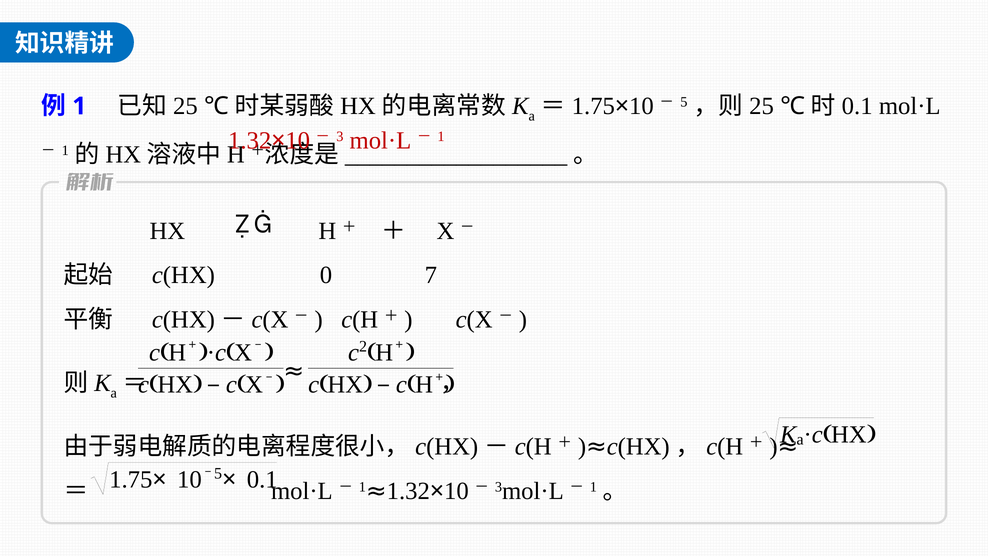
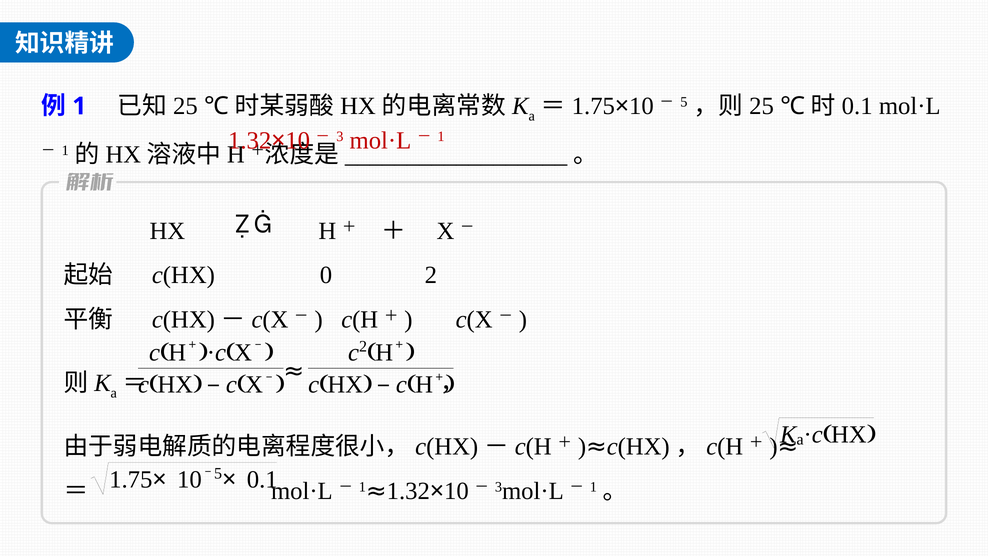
7: 7 -> 2 (431, 275)
